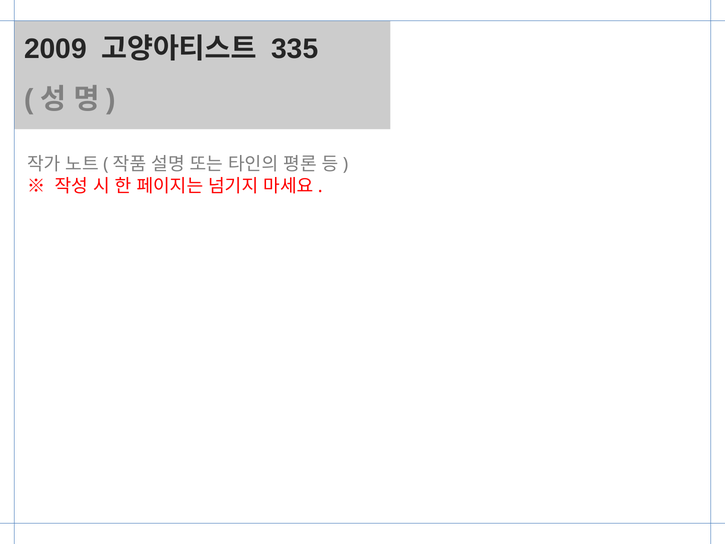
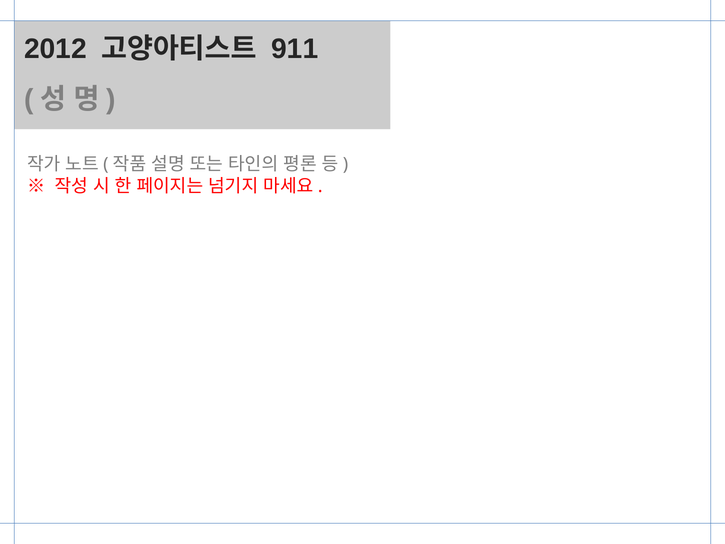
2009: 2009 -> 2012 (55, 49)
335: 335 -> 911 (295, 49)
